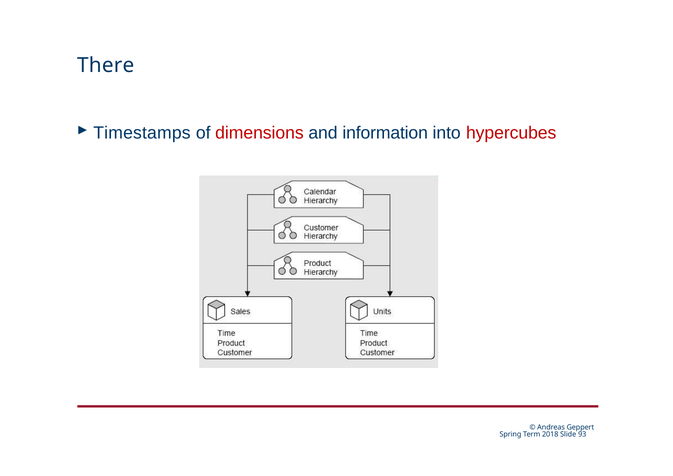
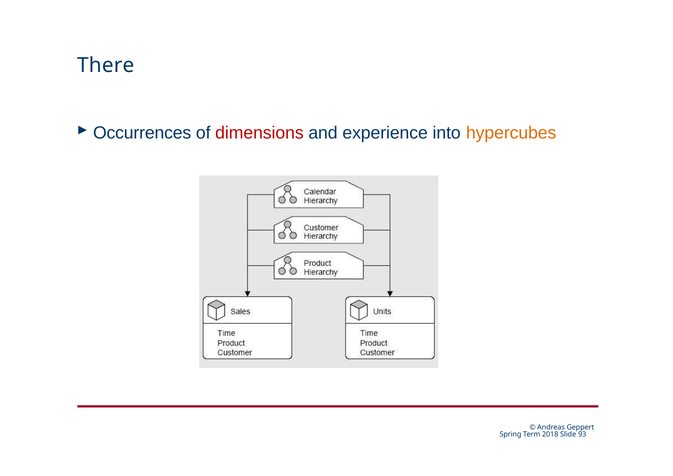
Timestamps: Timestamps -> Occurrences (142, 133)
information: information -> experience (385, 133)
hypercubes colour: red -> orange (511, 133)
